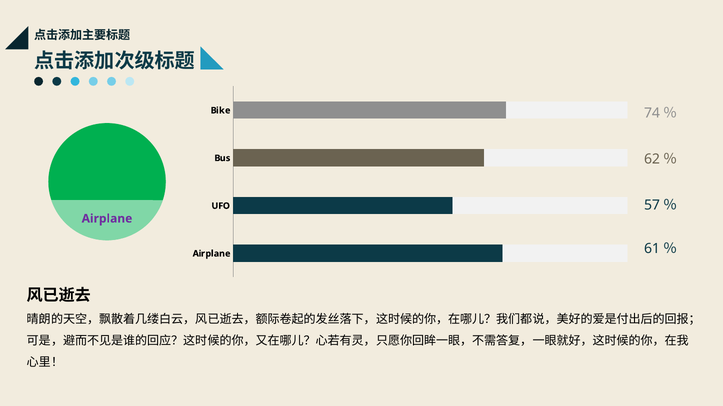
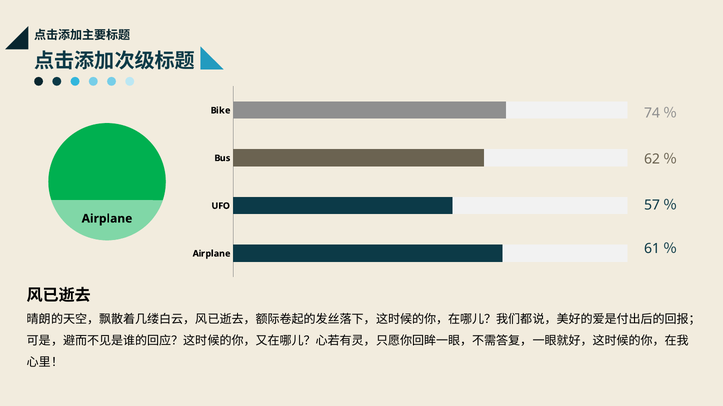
Airplane colour: purple -> black (107, 219)
